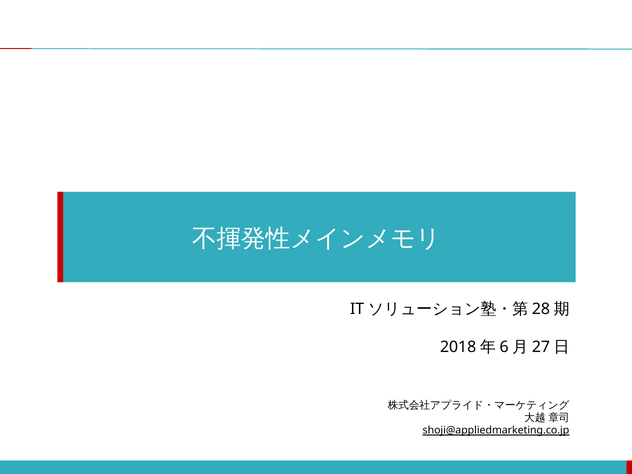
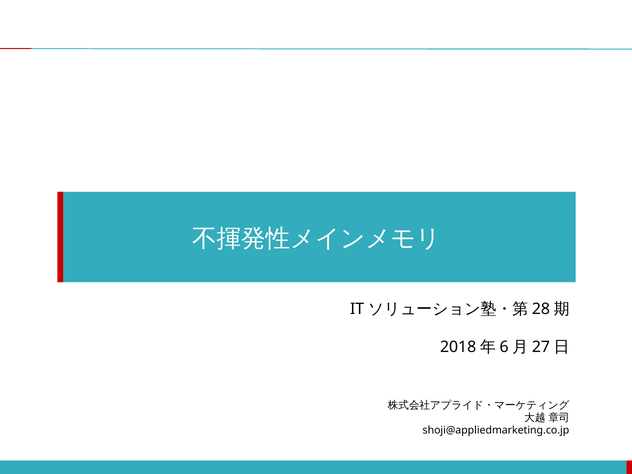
shoji@appliedmarketing.co.jp underline: present -> none (496, 430)
